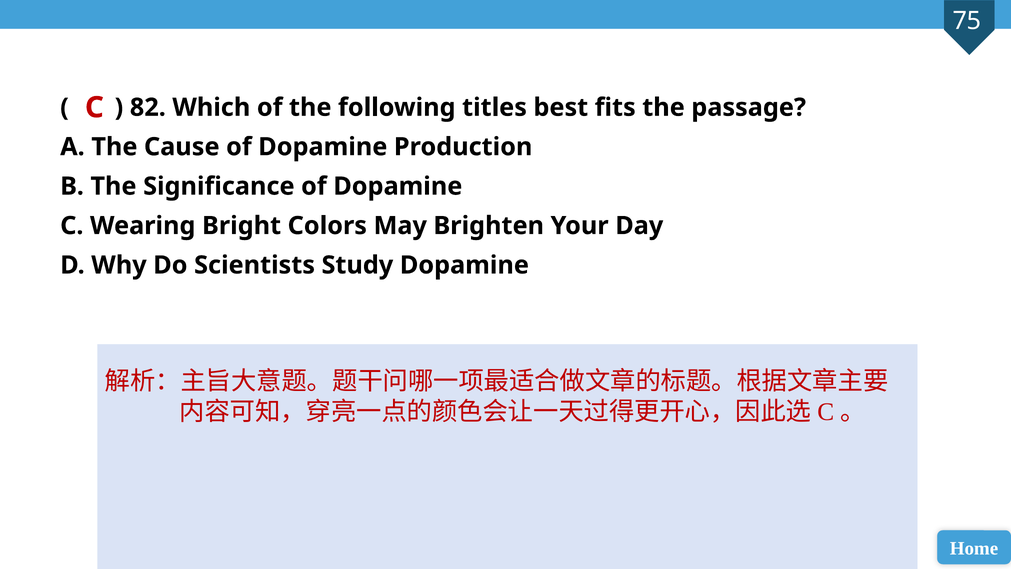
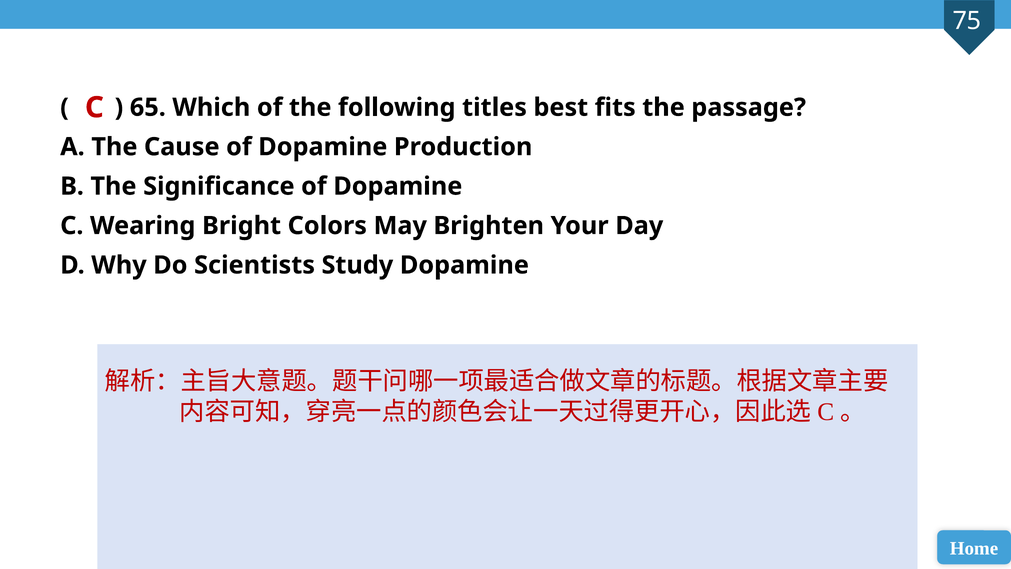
82: 82 -> 65 (148, 107)
